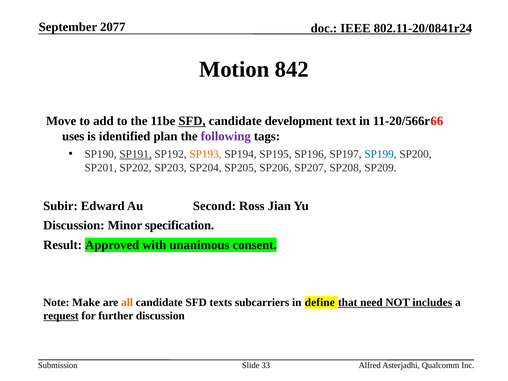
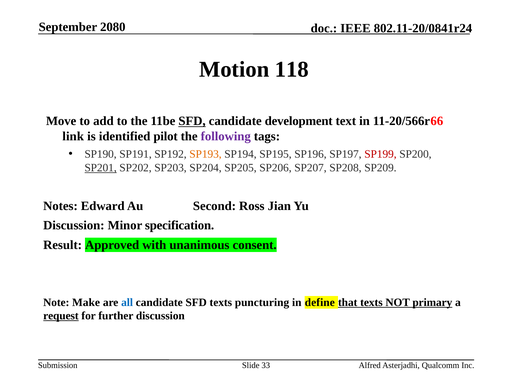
2077: 2077 -> 2080 (113, 27)
842: 842 -> 118 (292, 69)
uses: uses -> link (73, 136)
plan: plan -> pilot (166, 136)
SP191 underline: present -> none (136, 154)
SP199 colour: blue -> red (380, 154)
SP201 underline: none -> present (101, 168)
Subir: Subir -> Notes (60, 206)
all colour: orange -> blue (127, 302)
subcarriers: subcarriers -> puncturing (262, 302)
that need: need -> texts (371, 302)
includes: includes -> primary (432, 302)
